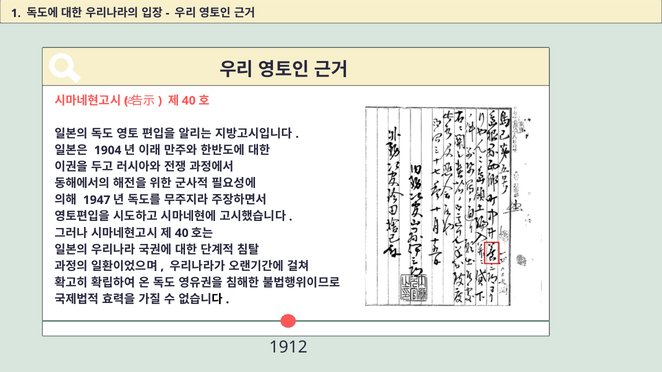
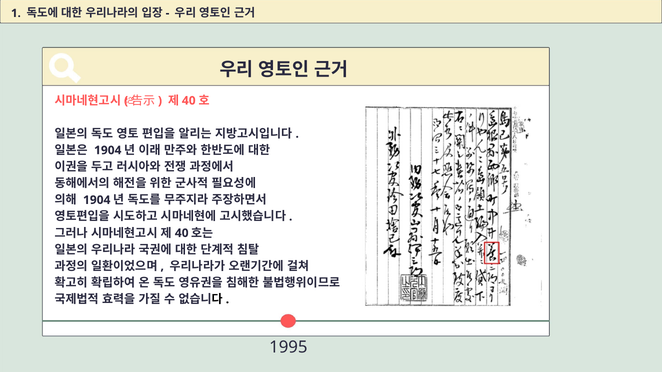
1947: 1947 -> 1904 (97, 200)
1912: 1912 -> 1995 (288, 347)
